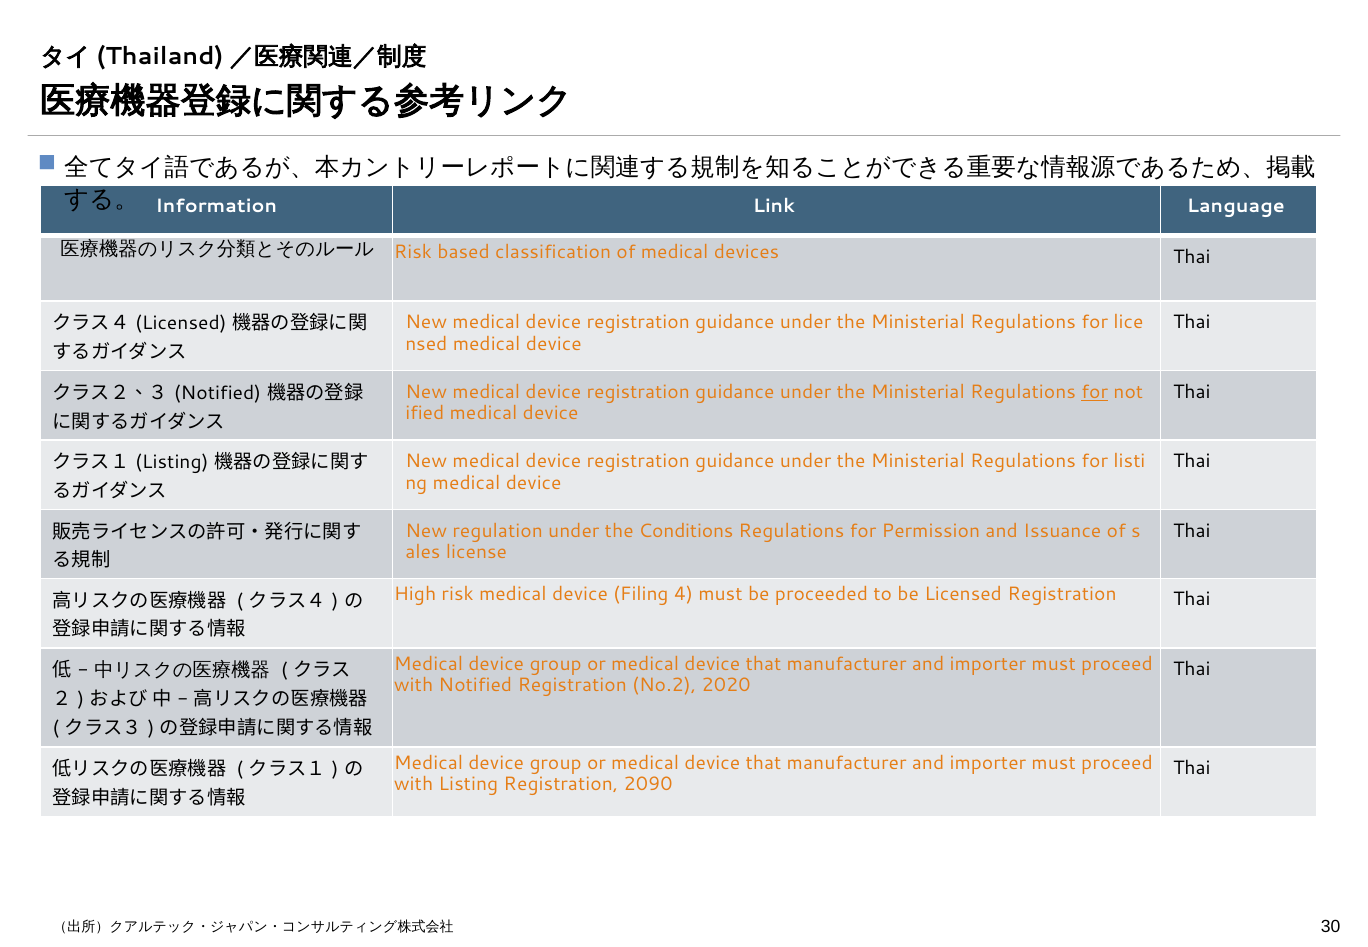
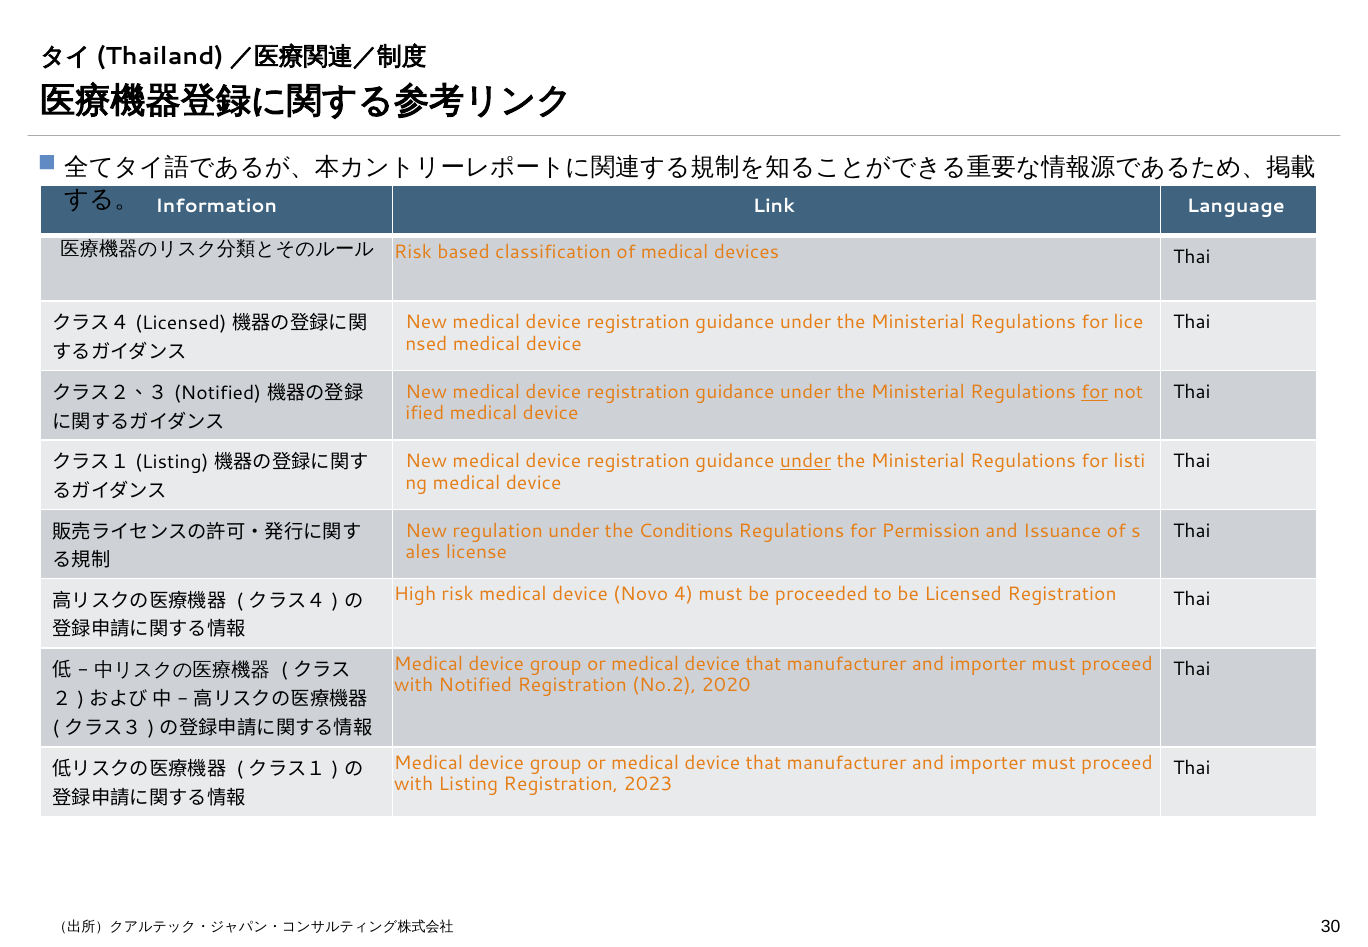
under underline: none -> present (806, 461)
Filing: Filing -> Novo (641, 595)
2090: 2090 -> 2023 (648, 784)
